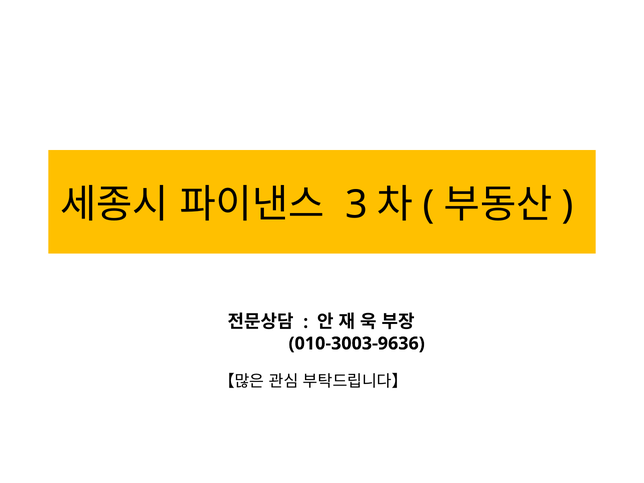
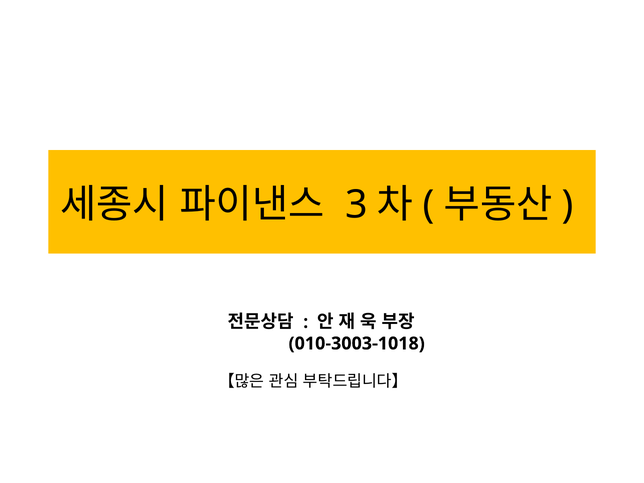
010-3003-9636: 010-3003-9636 -> 010-3003-1018 (357, 344)
